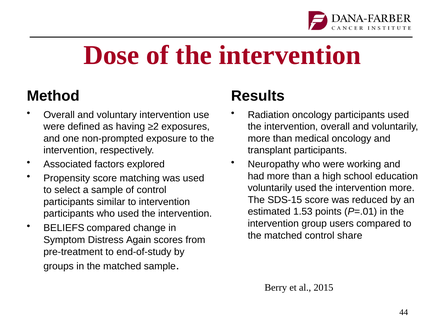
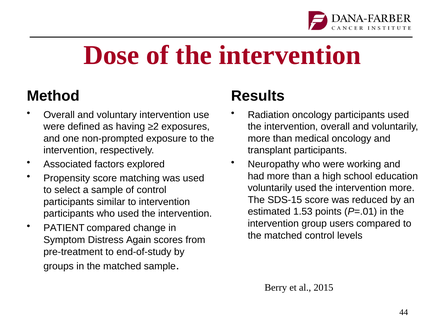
BELIEFS: BELIEFS -> PATIENT (64, 228)
share: share -> levels (350, 236)
